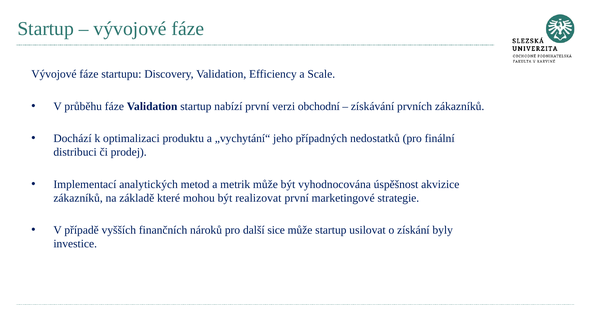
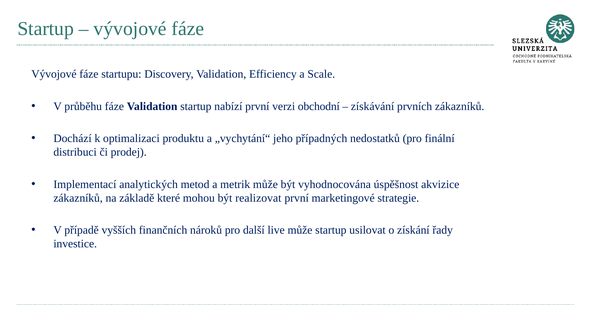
sice: sice -> live (276, 230)
byly: byly -> řady (443, 230)
